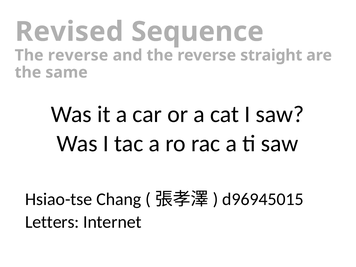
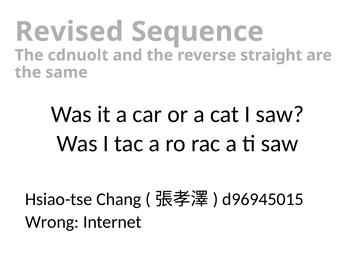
reverse: reverse -> cdnuolt (78, 55)
Letters: Letters -> Wrong (52, 222)
